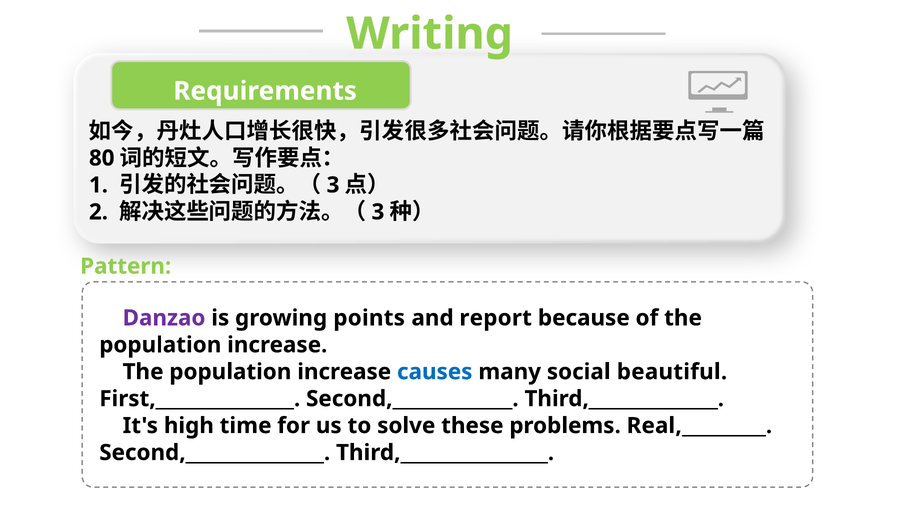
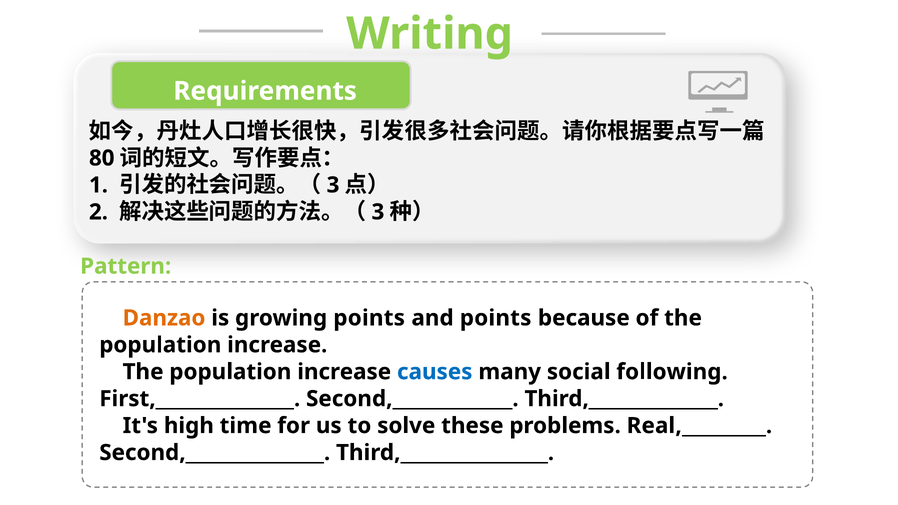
Danzao colour: purple -> orange (164, 318)
and report: report -> points (496, 318)
beautiful: beautiful -> following (672, 372)
